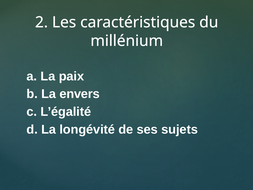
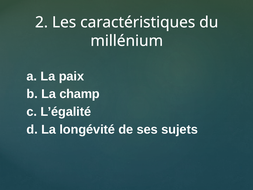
envers: envers -> champ (80, 94)
